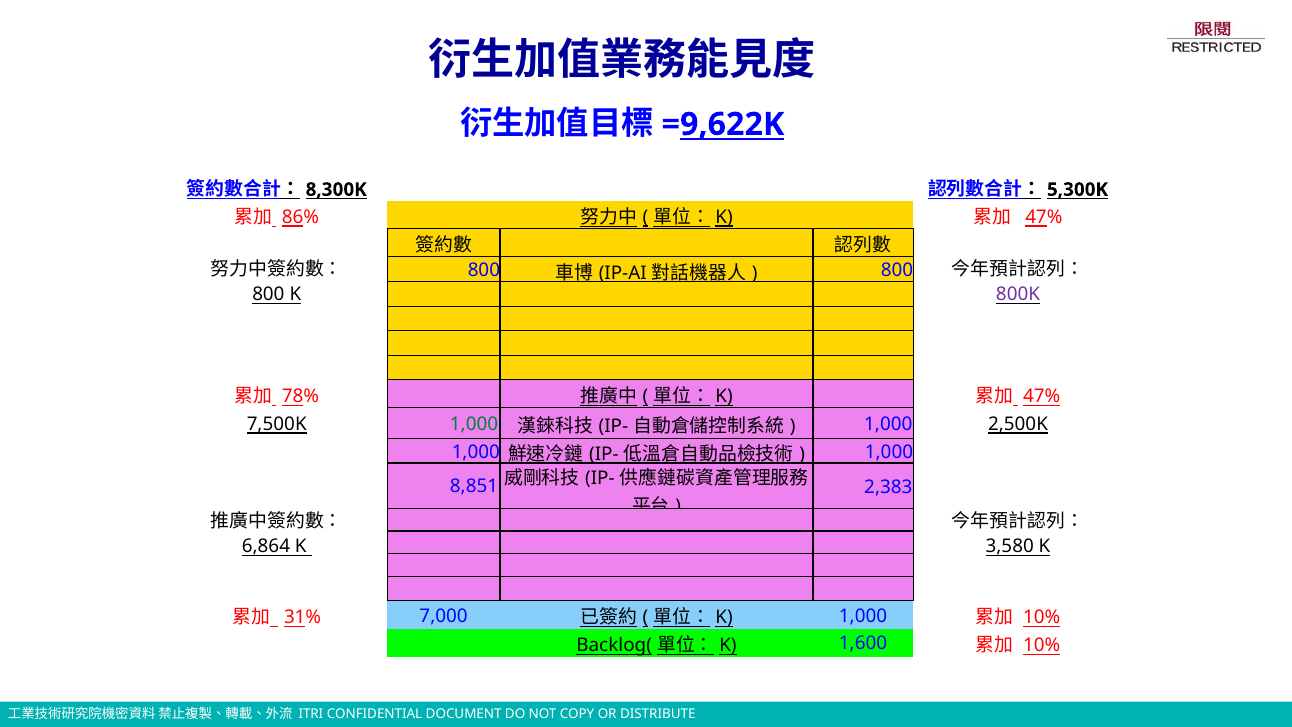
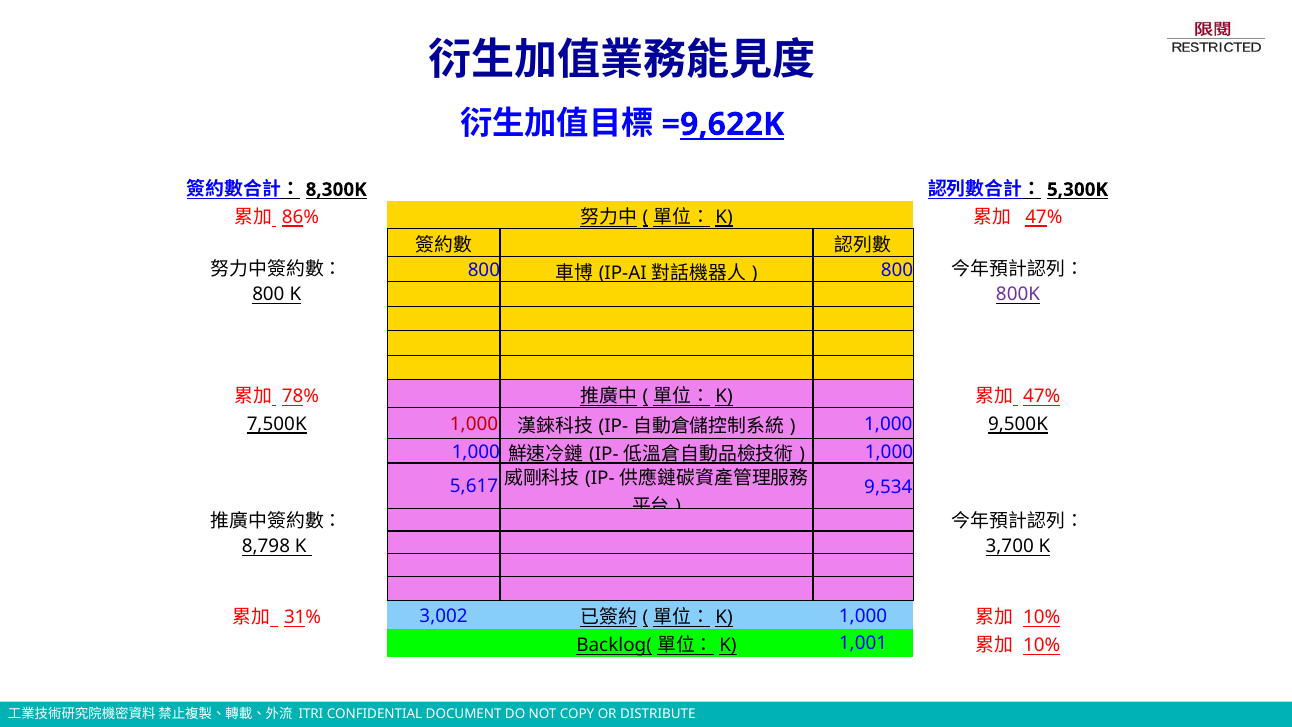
1,000 colour: green -> red (474, 424)
2,500K: 2,500K -> 9,500K (1018, 424)
8,851: 8,851 -> 5,617 (474, 487)
2,383: 2,383 -> 9,534 (888, 487)
6,864: 6,864 -> 8,798 (266, 547)
3,580: 3,580 -> 3,700 (1010, 547)
7,000: 7,000 -> 3,002 (444, 616)
1,600: 1,600 -> 1,001 (863, 644)
